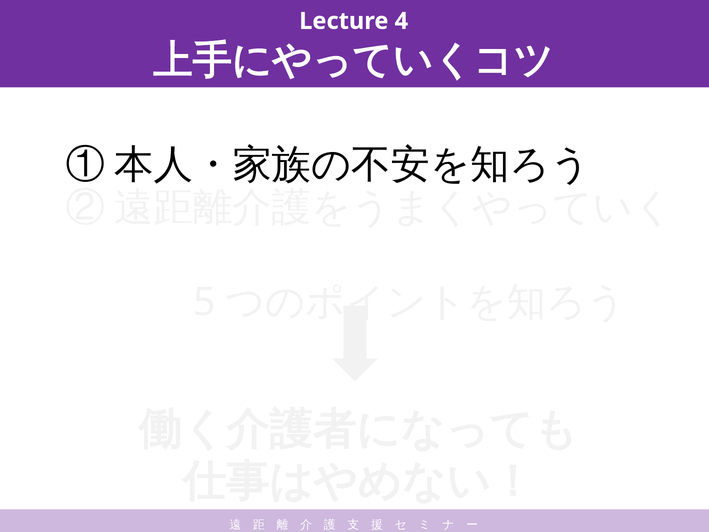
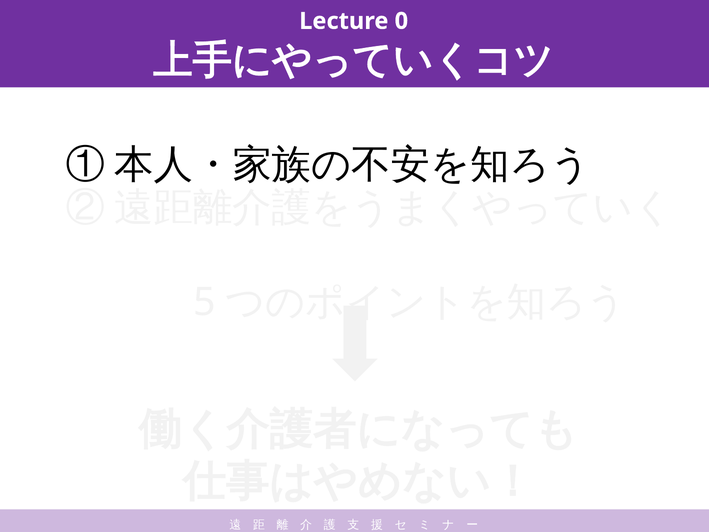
4: 4 -> 0 (401, 21)
